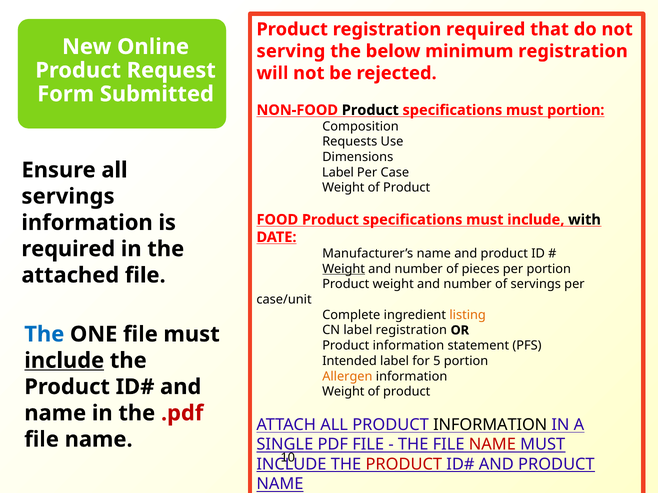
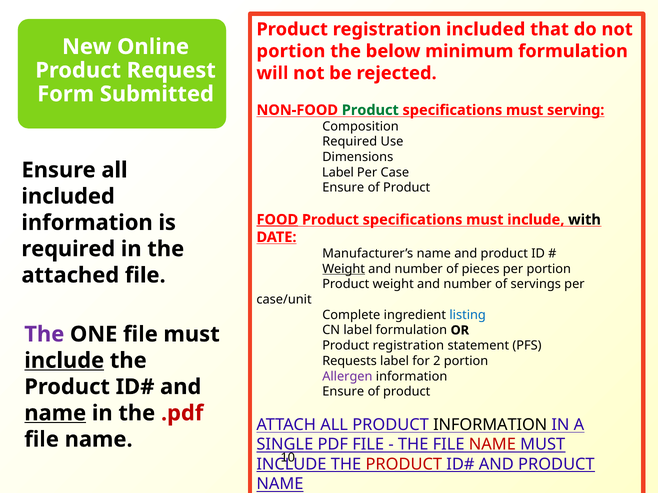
registration required: required -> included (486, 29)
serving: serving -> portion (291, 51)
minimum registration: registration -> formulation (573, 51)
Product colour: black -> green (370, 110)
must portion: portion -> serving (576, 110)
Requests: Requests -> Required (350, 142)
Weight: Weight -> Ensure (343, 188)
servings: servings -> included (68, 197)
FOOD underline: none -> present (277, 220)
listing colour: orange -> blue (468, 315)
label registration: registration -> formulation (411, 331)
The colour: blue -> purple (44, 335)
information: information -> registration (408, 346)
Intended: Intended -> Requests (350, 361)
5: 5 -> 2 (437, 361)
Allergen colour: orange -> purple (347, 377)
Weight: Weight -> Ensure (343, 392)
name underline: none -> present (55, 414)
